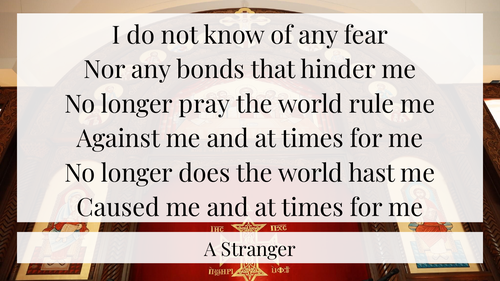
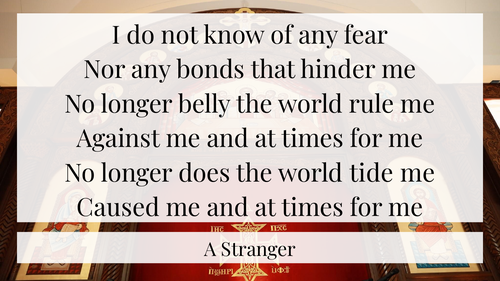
pray: pray -> belly (205, 105)
hast: hast -> tide (371, 174)
